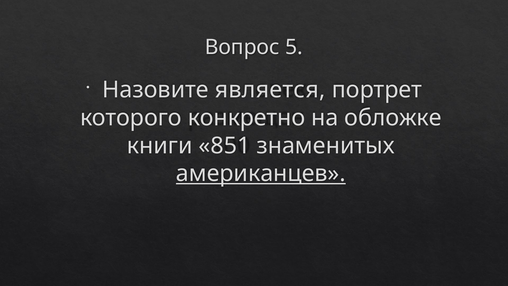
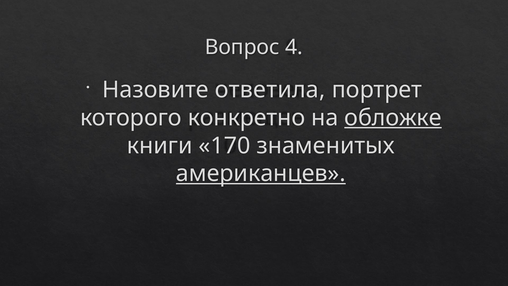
5: 5 -> 4 (294, 47)
является: является -> ответила (270, 90)
обложке underline: none -> present (393, 118)
851: 851 -> 170 (224, 146)
